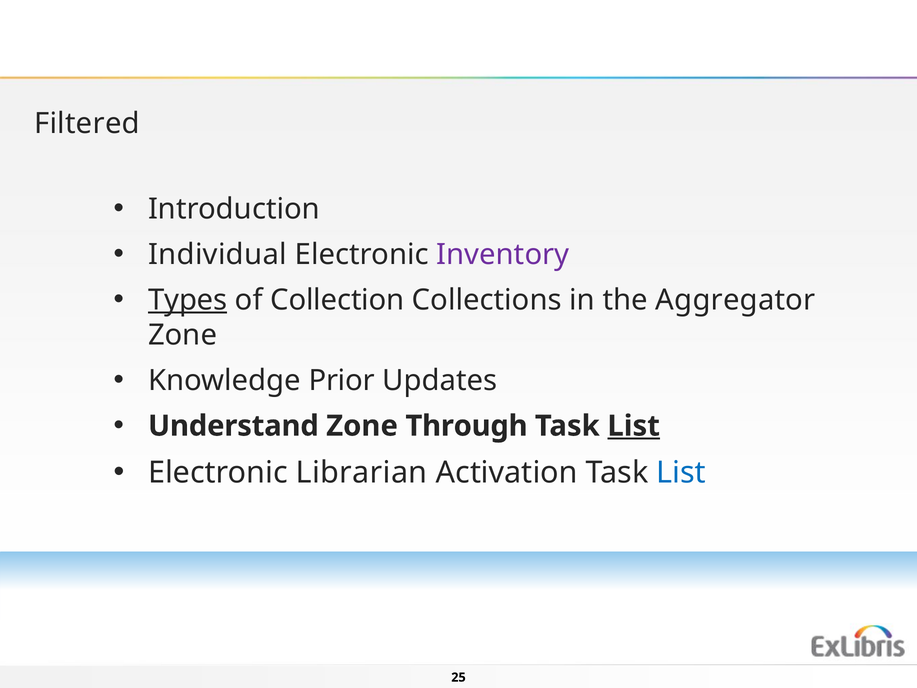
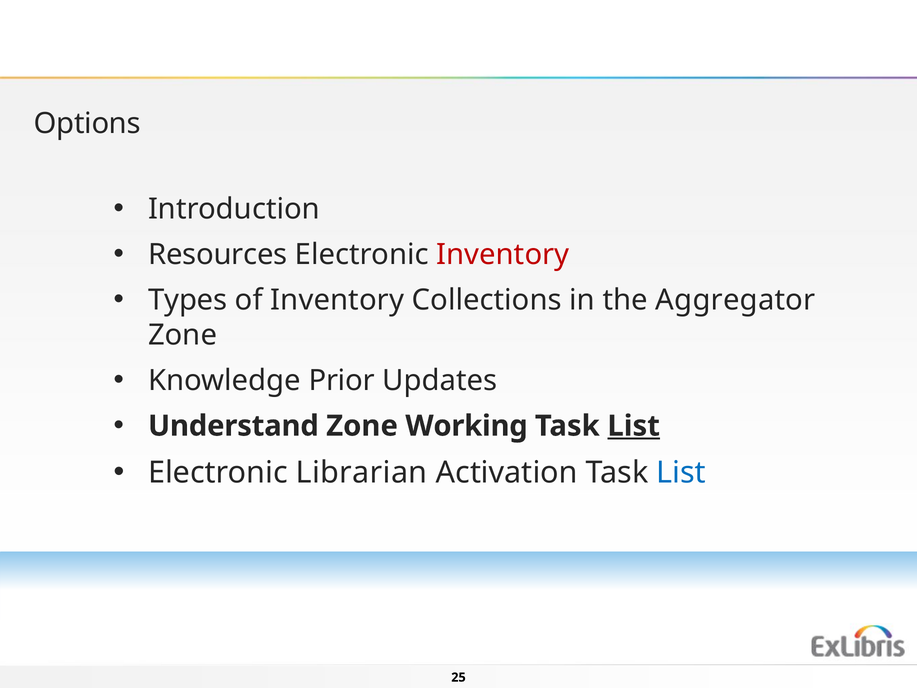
Filtered: Filtered -> Options (87, 124)
Individual: Individual -> Resources (218, 255)
Inventory colour: purple -> red (503, 255)
Types underline: present -> none (188, 300)
of Collection: Collection -> Inventory (337, 300)
Through: Through -> Working (467, 426)
